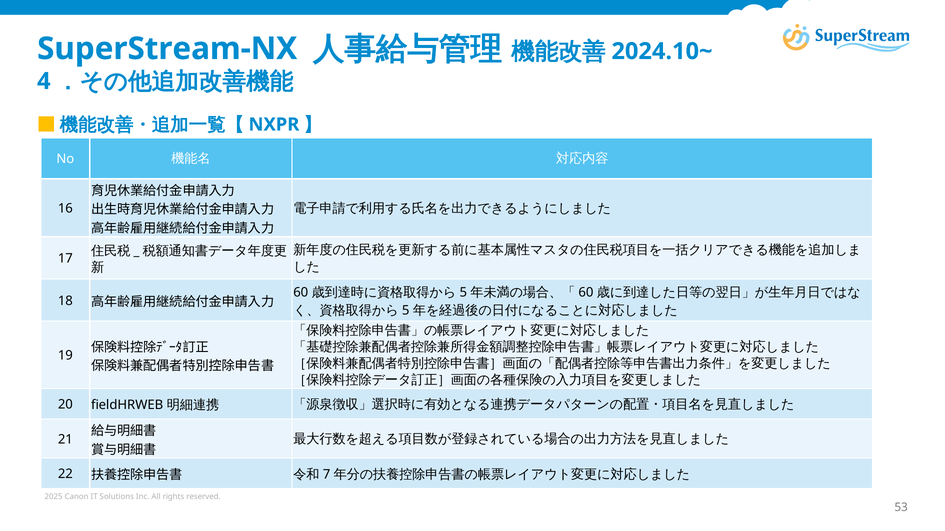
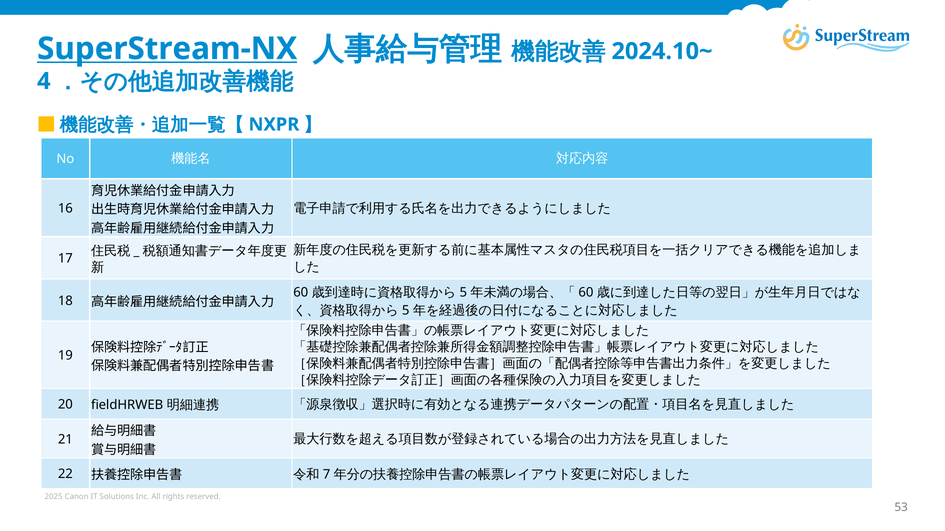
SuperStream-NX underline: none -> present (167, 49)
